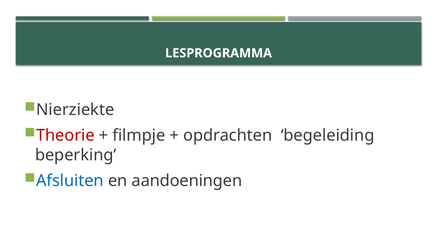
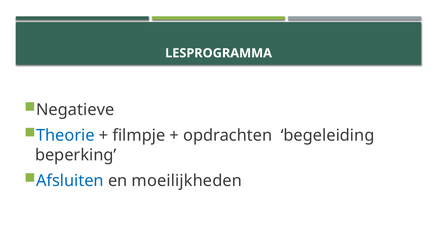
Nierziekte: Nierziekte -> Negatieve (75, 110)
Theorie colour: red -> blue (65, 135)
aandoeningen: aandoeningen -> moeilijkheden (187, 181)
